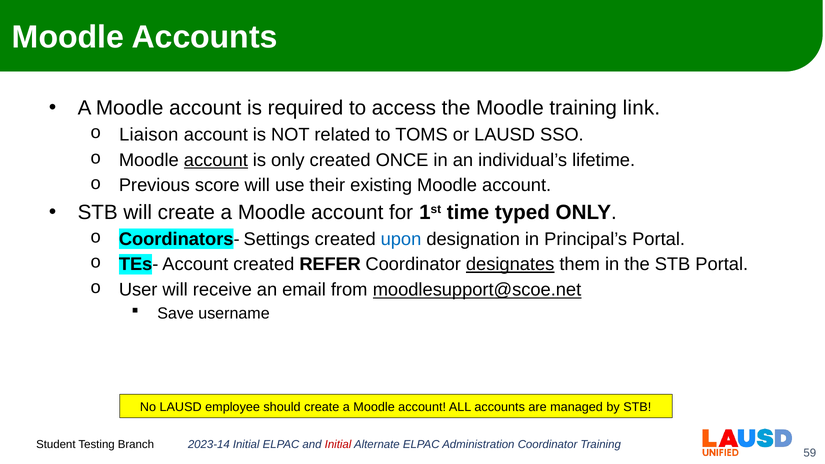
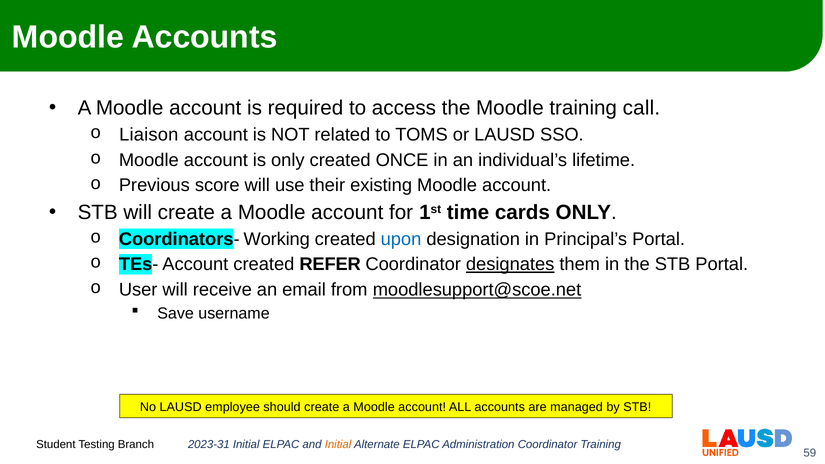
link: link -> call (641, 108)
account underline: present -> none (216, 160)
typed: typed -> cards (522, 212)
Settings: Settings -> Working (277, 239)
2023-14: 2023-14 -> 2023-31 (209, 445)
Initial colour: red -> orange (338, 445)
